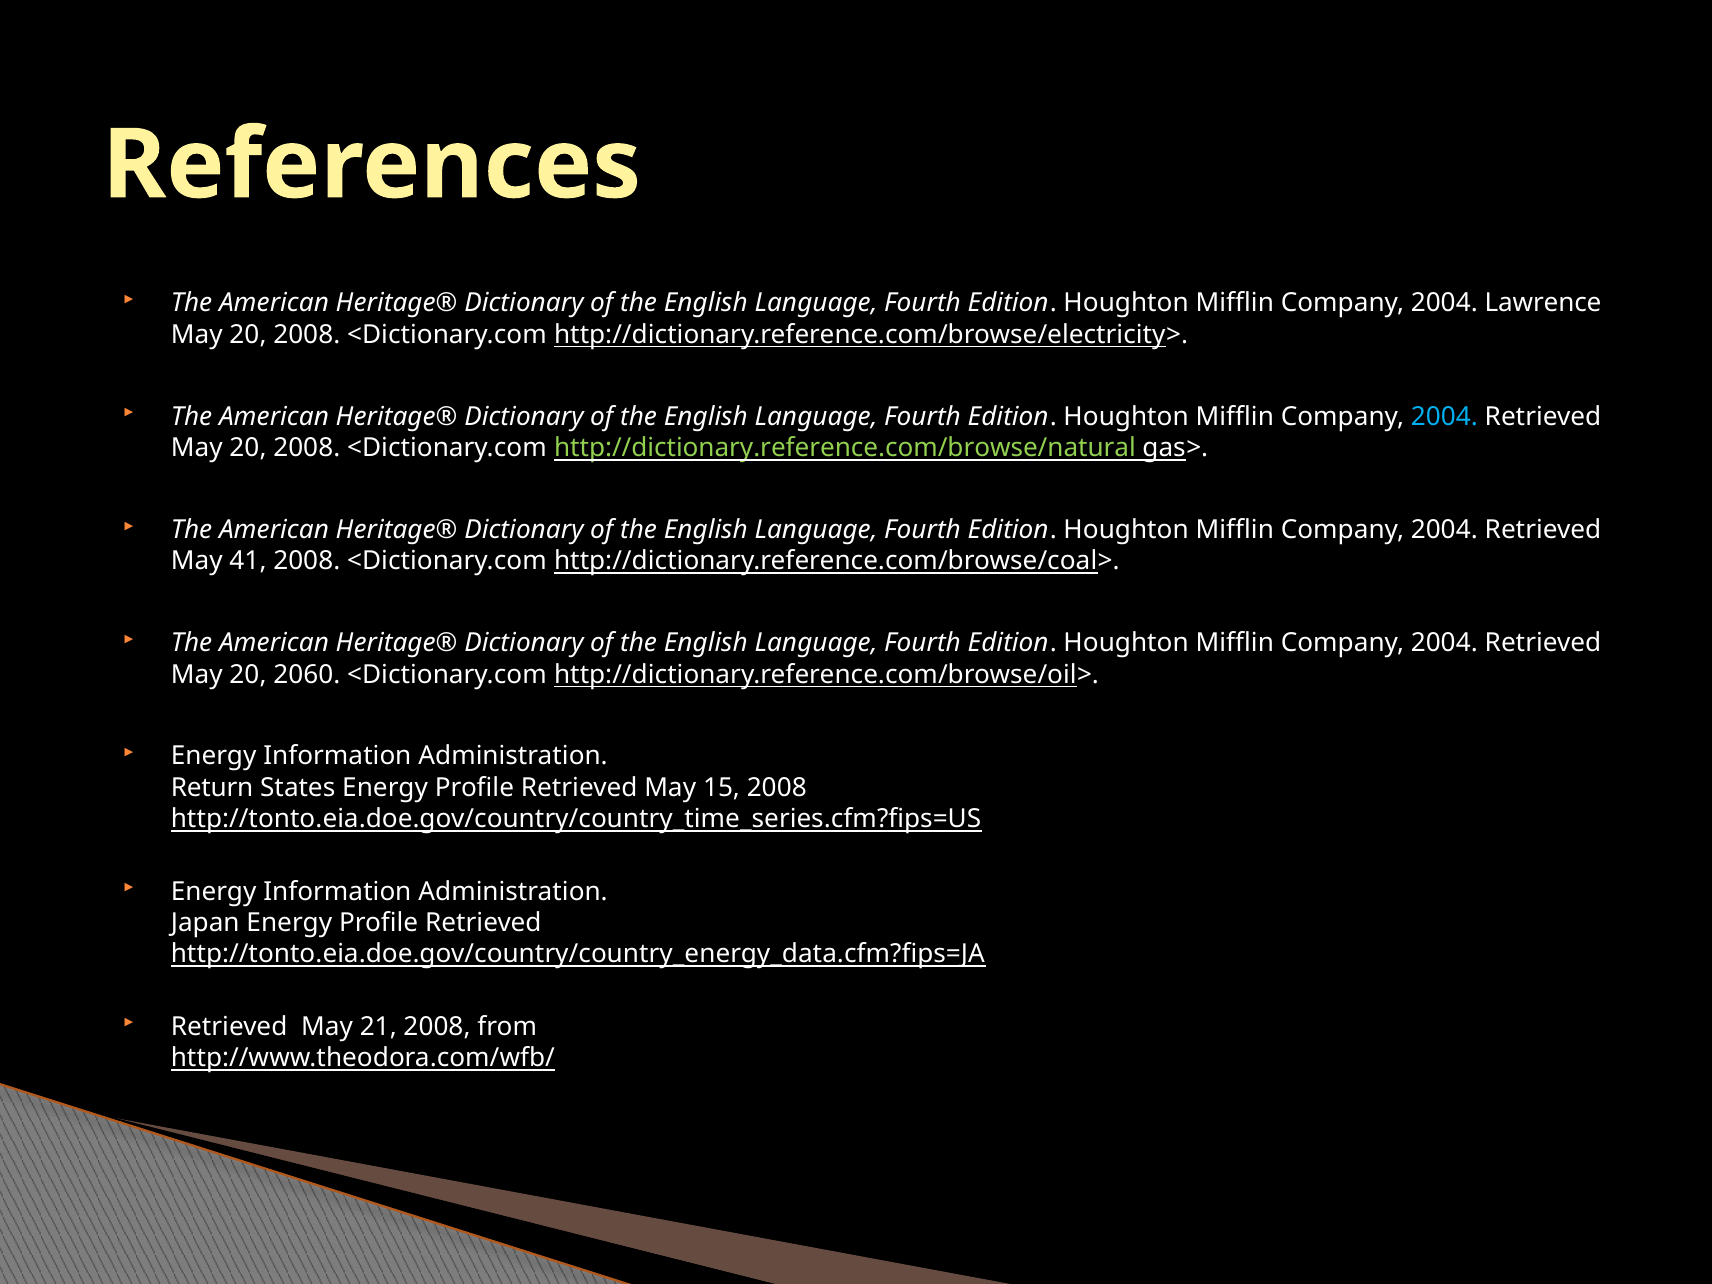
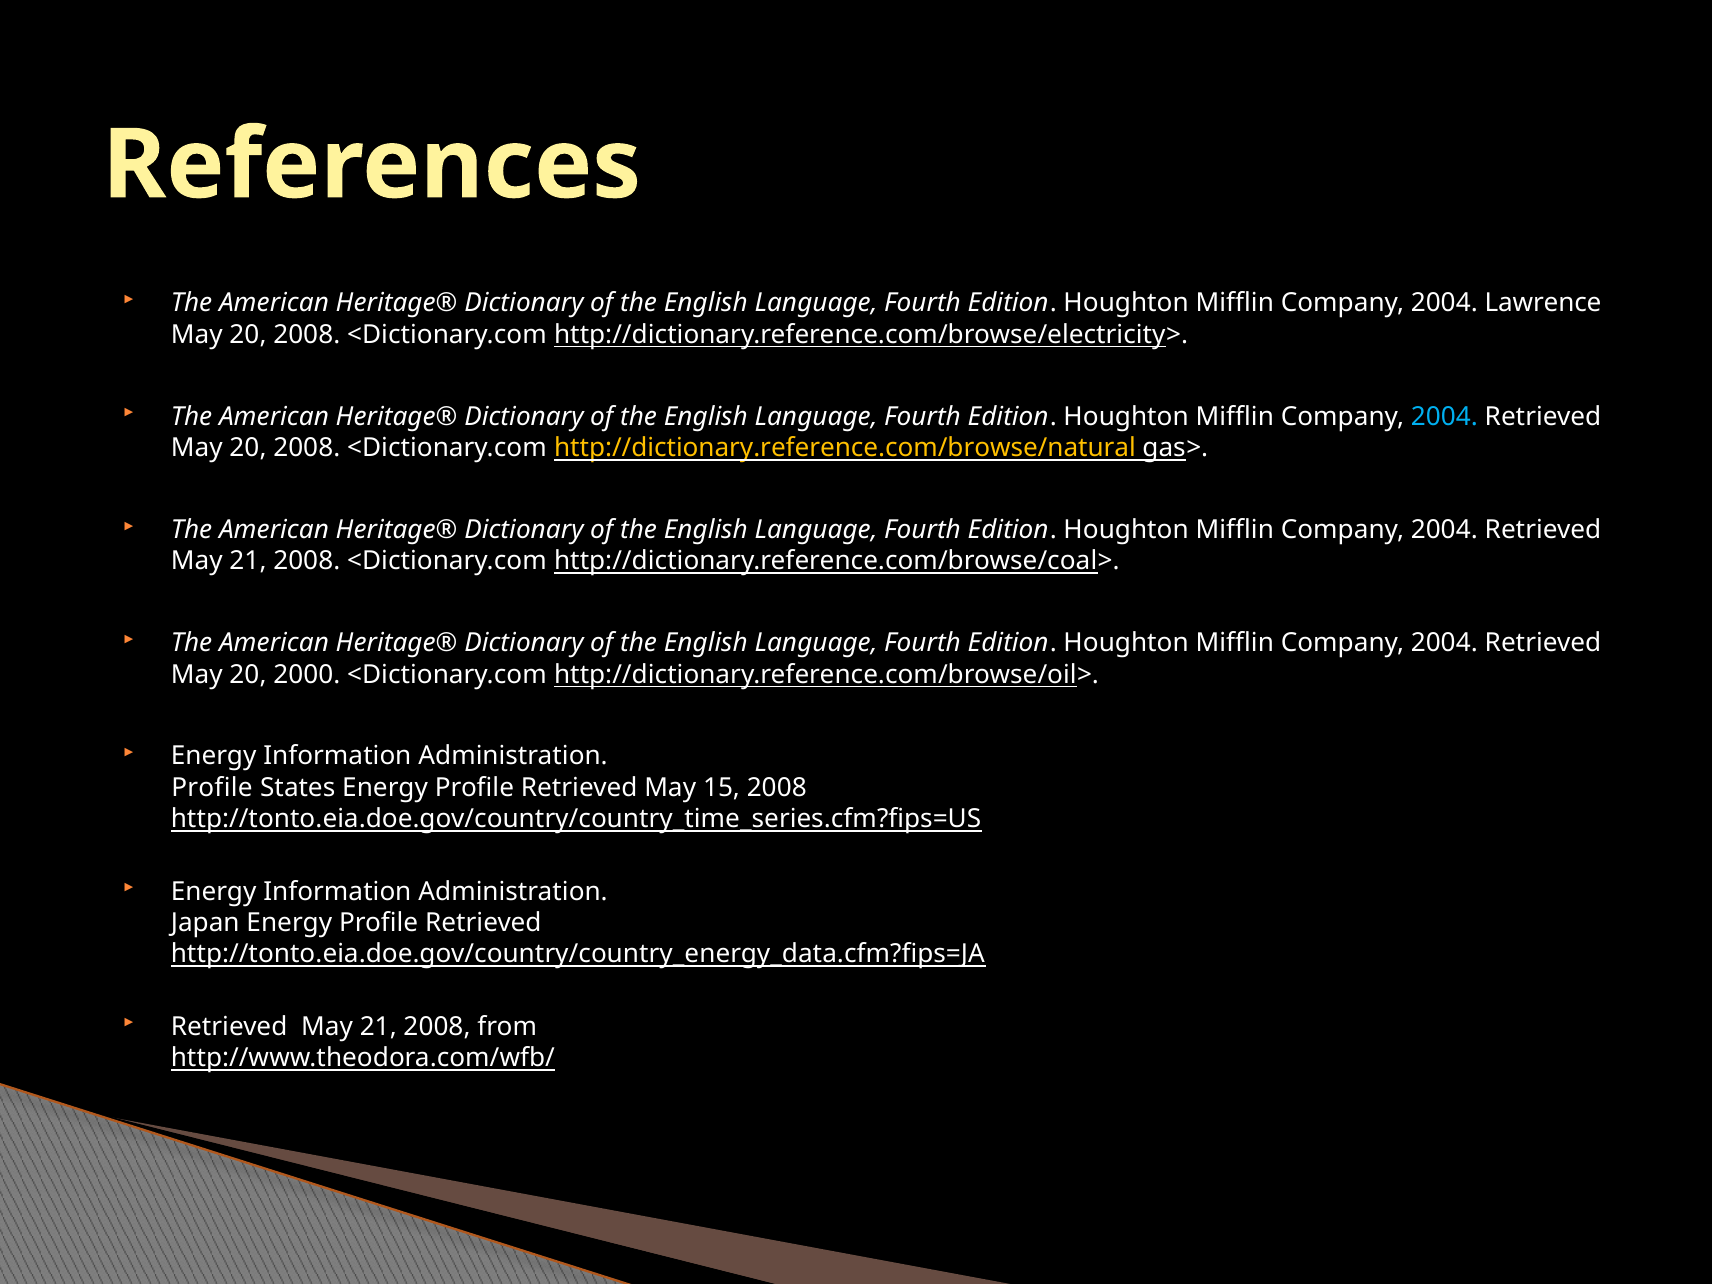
http://dictionary.reference.com/browse/natural colour: light green -> yellow (845, 448)
41: 41 -> 21 (248, 561)
2060: 2060 -> 2000 (307, 674)
Return: Return -> Profile (212, 788)
